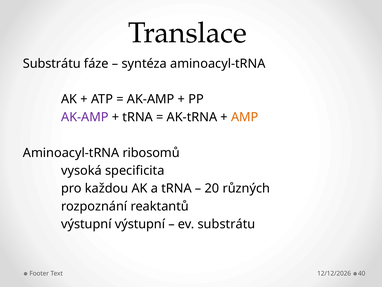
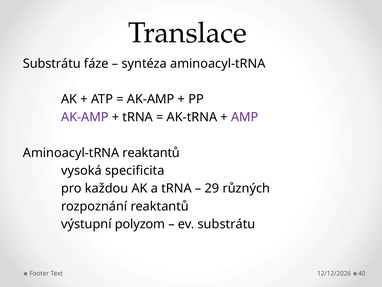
AMP colour: orange -> purple (245, 117)
Aminoacyl-tRNA ribosomů: ribosomů -> reaktantů (151, 153)
20: 20 -> 29 (212, 188)
výstupní výstupní: výstupní -> polyzom (140, 224)
